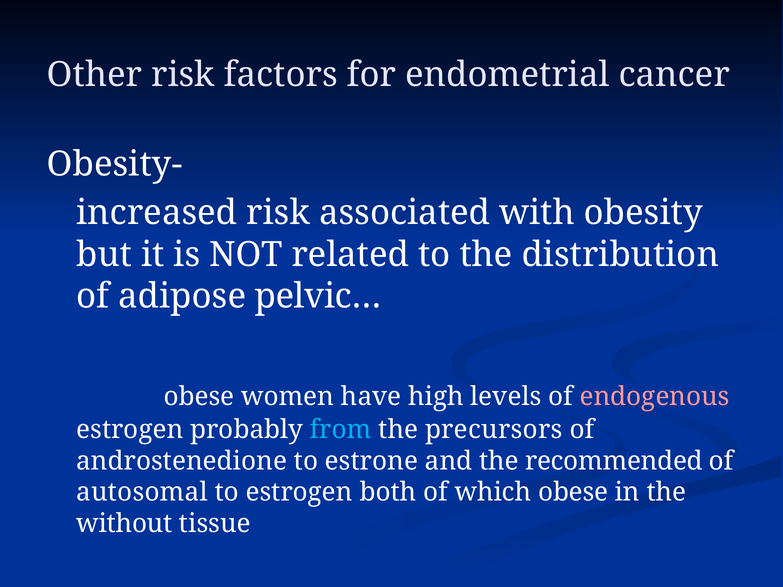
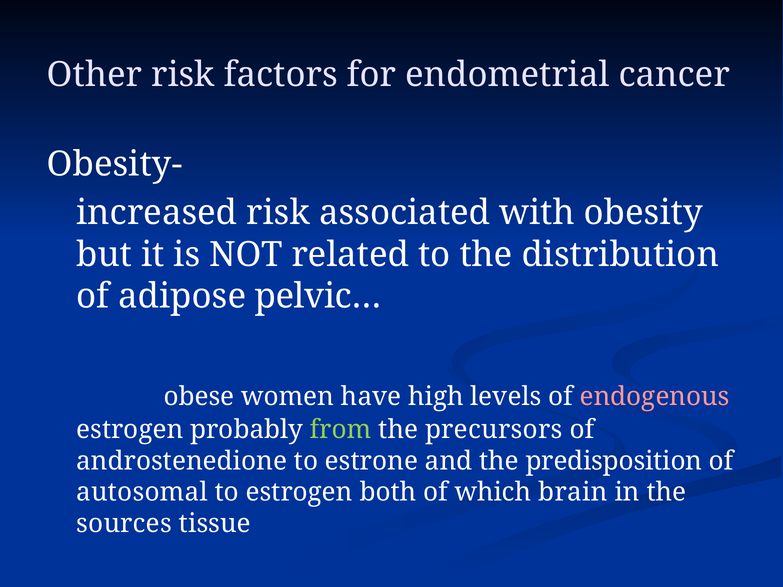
from colour: light blue -> light green (341, 430)
recommended: recommended -> predisposition (614, 461)
which obese: obese -> brain (573, 493)
without: without -> sources (124, 524)
